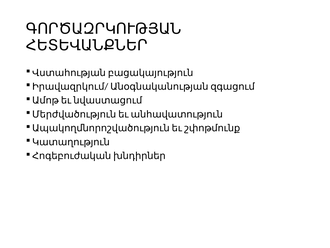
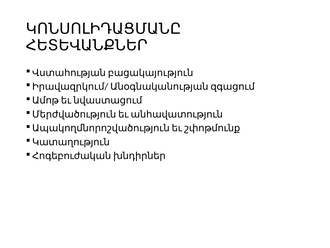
ԳՈՐԾԱԶՐԿՈՒԹՅԱՆ: ԳՈՐԾԱԶՐԿՈՒԹՅԱՆ -> ԿՈՆՍՈԼԻԴԱՑՄԱՆԸ (104, 29)
